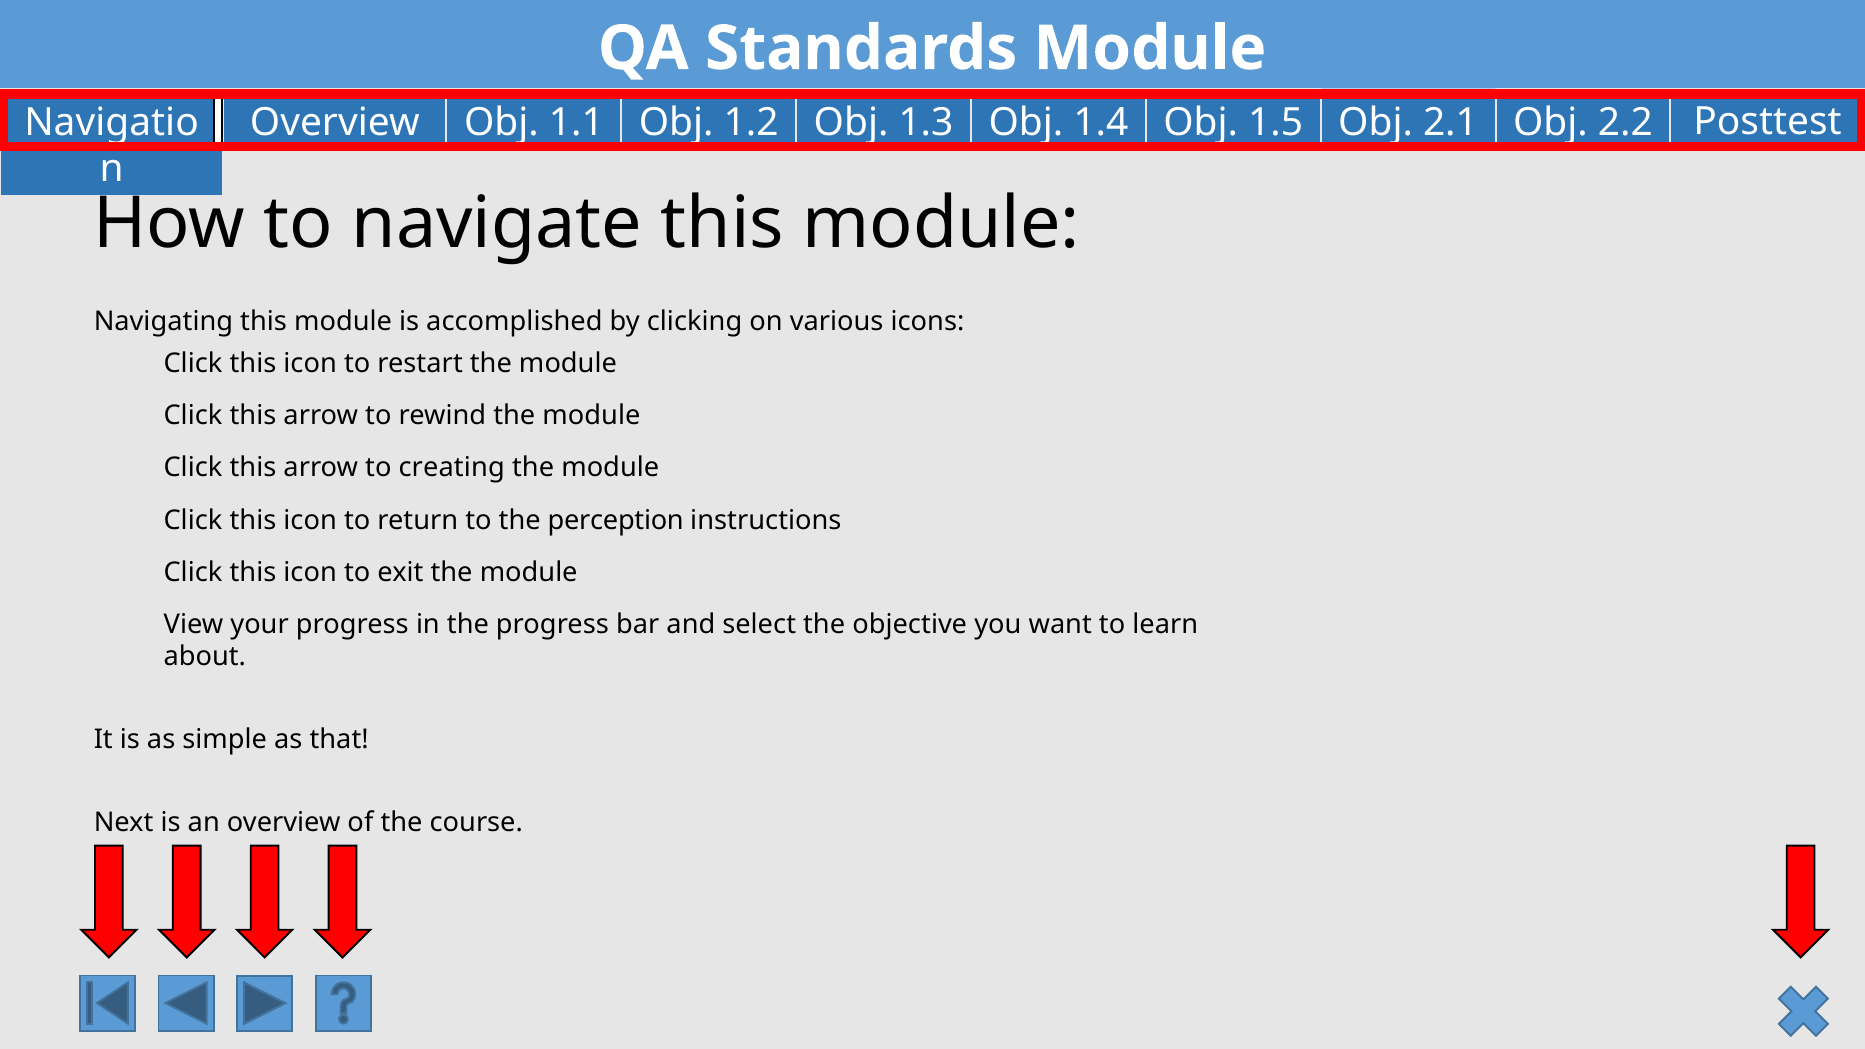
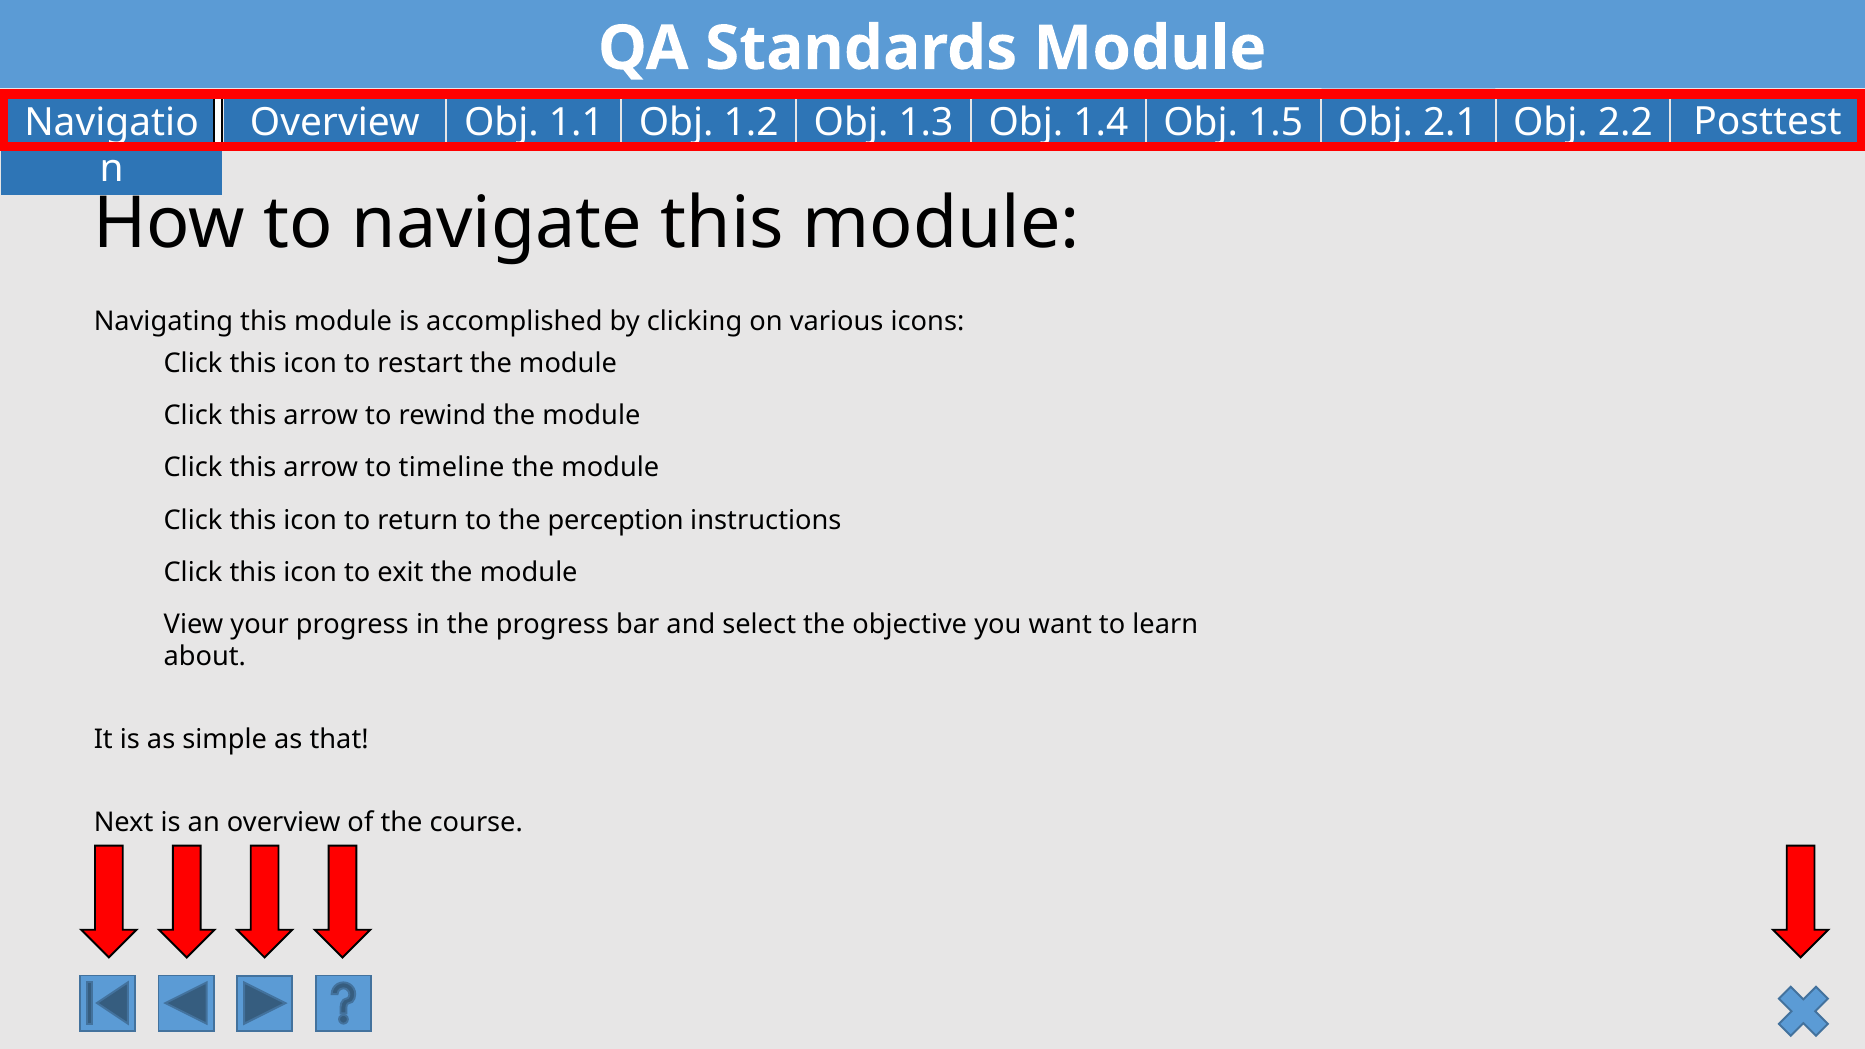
creating: creating -> timeline (452, 468)
